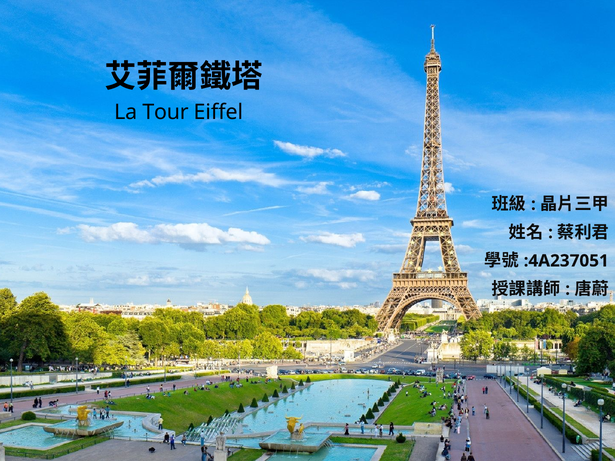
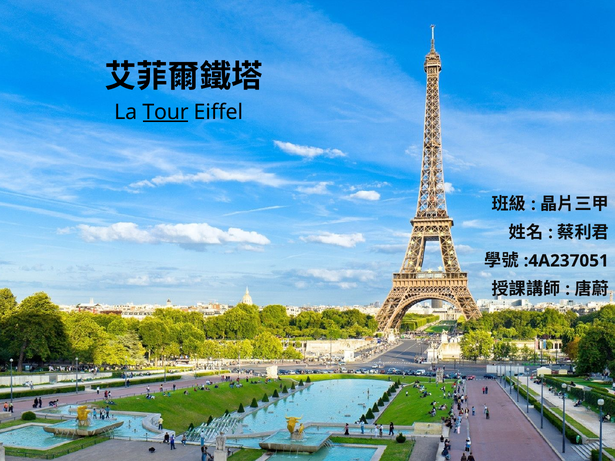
Tour underline: none -> present (166, 112)
